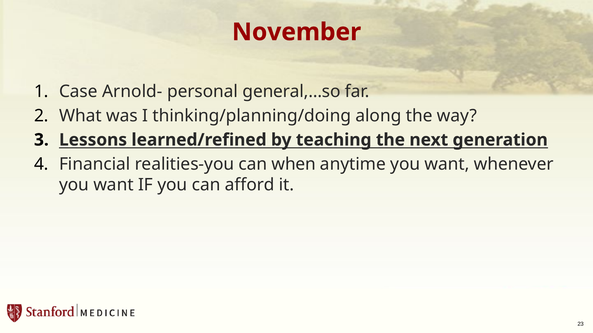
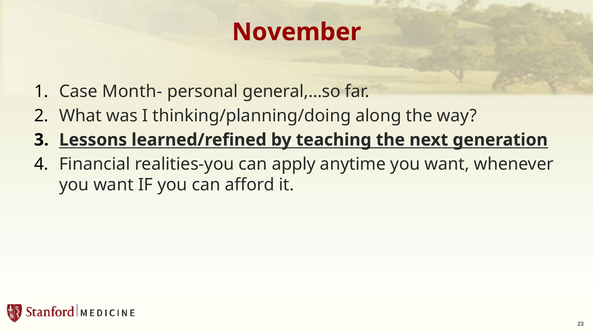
Arnold-: Arnold- -> Month- (132, 92)
when: when -> apply (294, 164)
